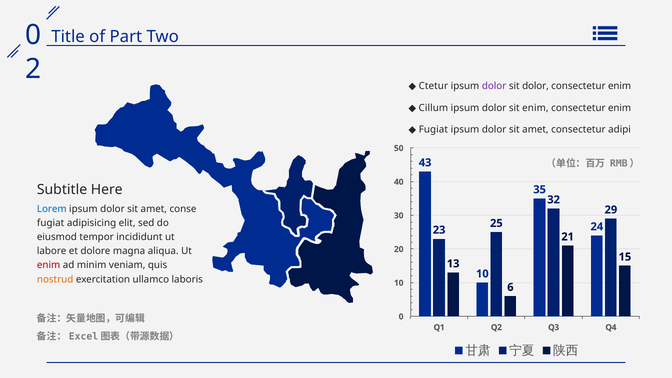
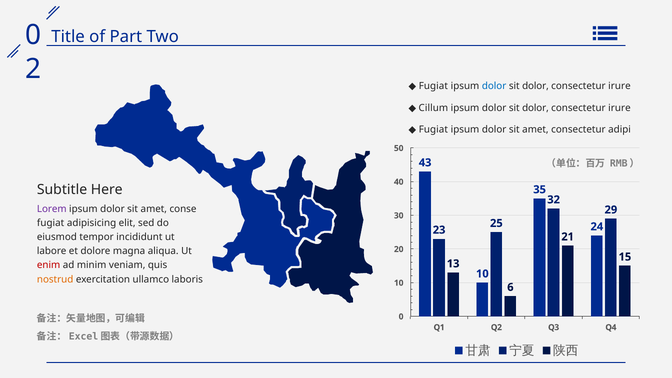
Ctetur: Ctetur -> Fugiat (433, 86)
dolor colour: purple -> blue (494, 86)
enim: enim -> irure (619, 86)
enim: enim -> dolor (535, 108)
enim: enim -> irure (619, 108)
Lorem colour: blue -> purple (52, 209)
